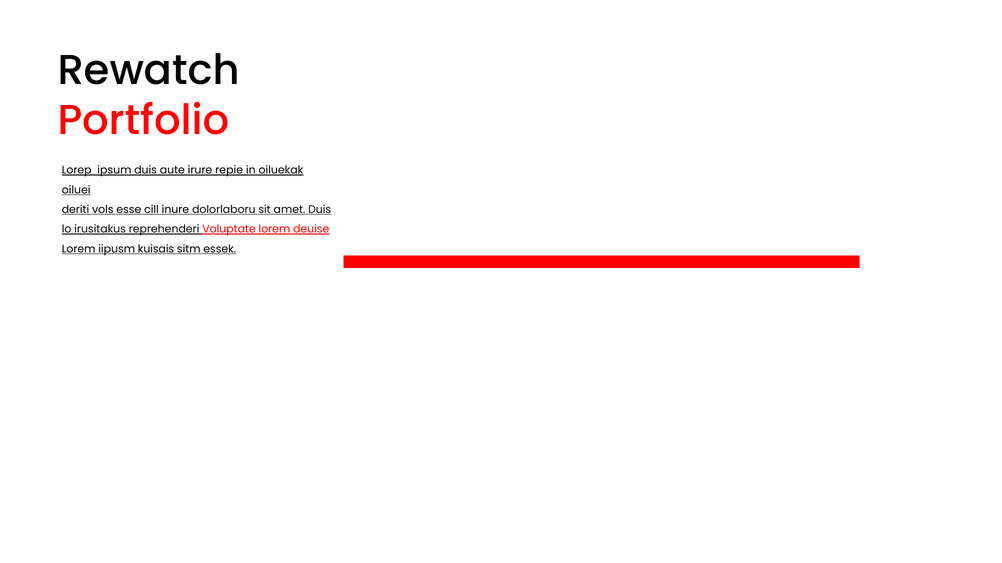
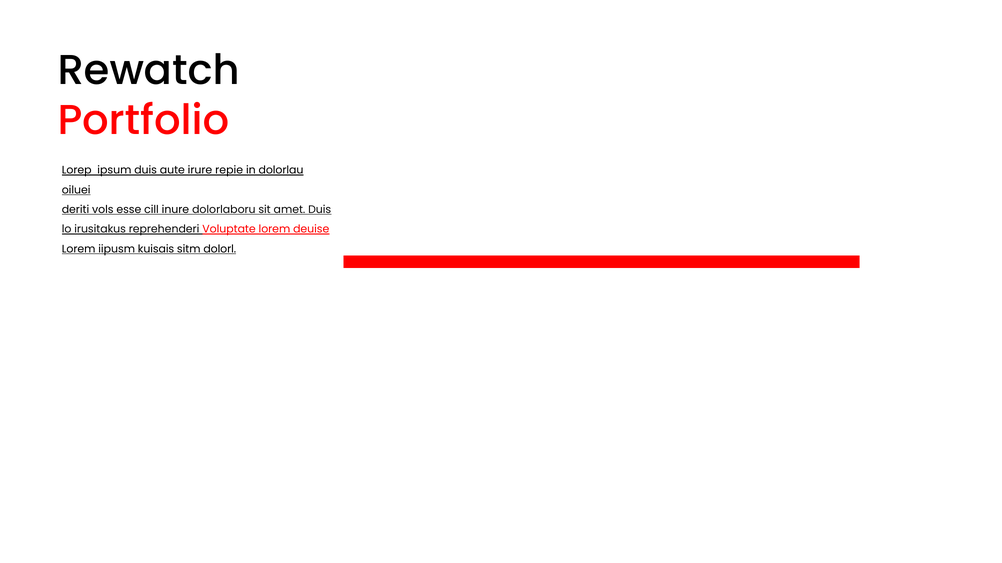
oiluekak: oiluekak -> dolorlau (281, 170)
essek: essek -> dolorl (220, 249)
